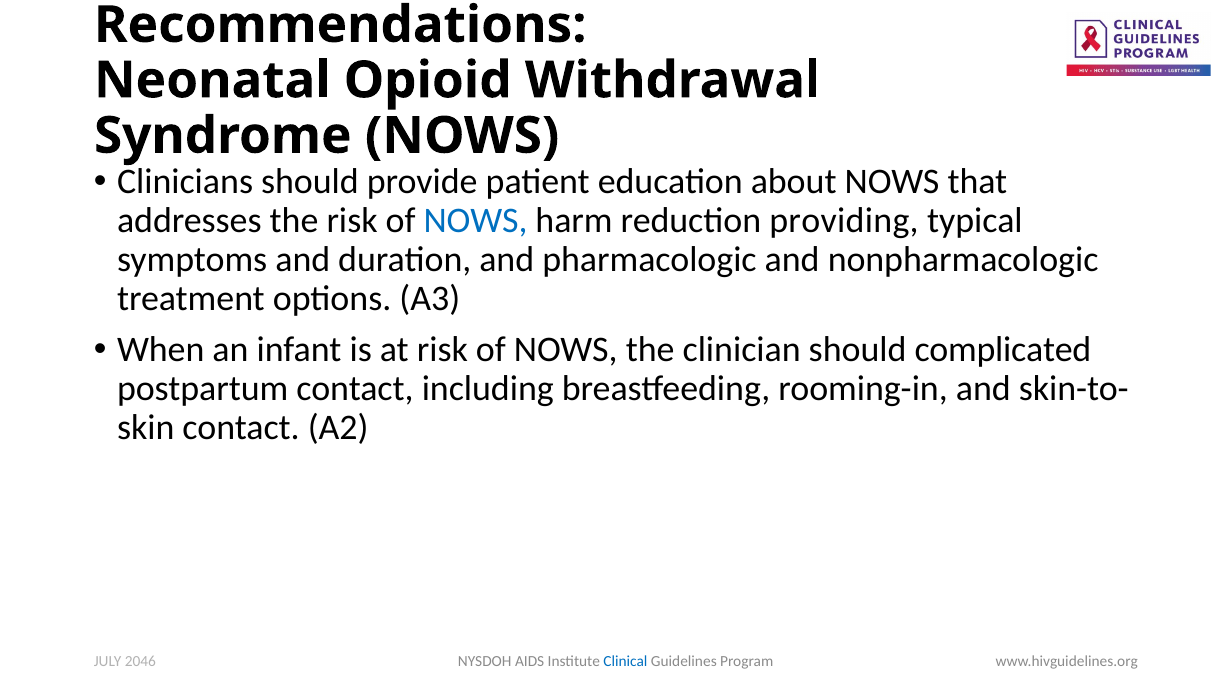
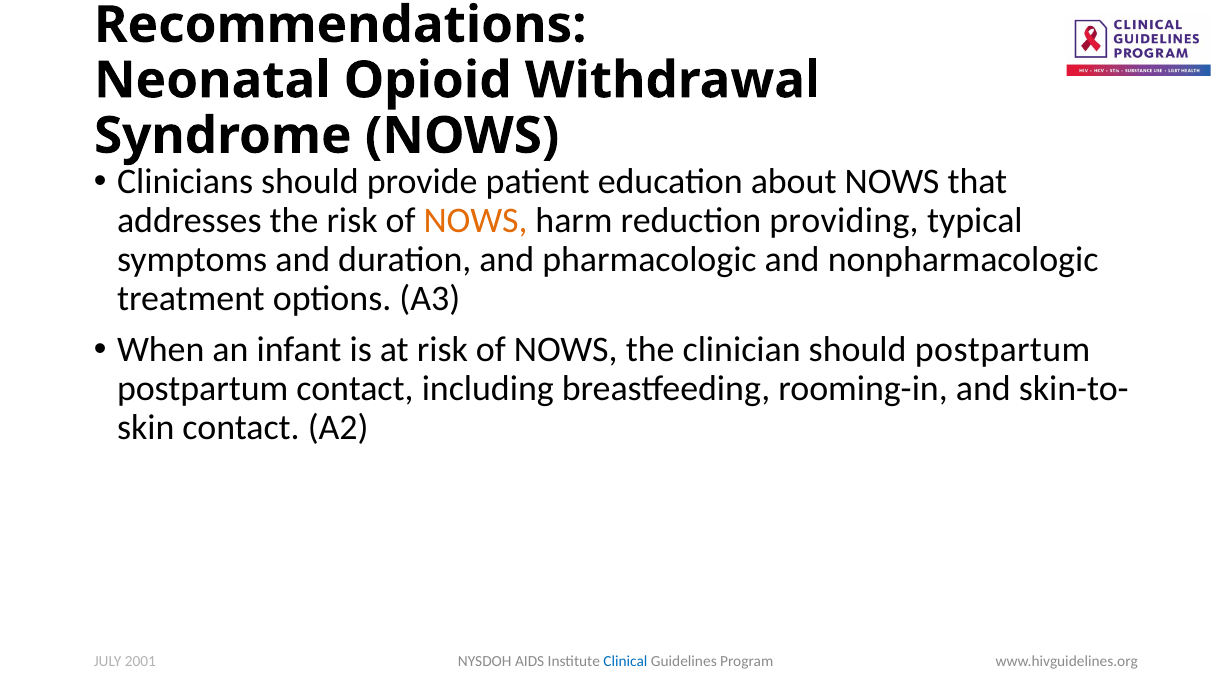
NOWS colour: blue -> orange (476, 221)
should complicated: complicated -> postpartum (1003, 350)
2046: 2046 -> 2001 (140, 662)
